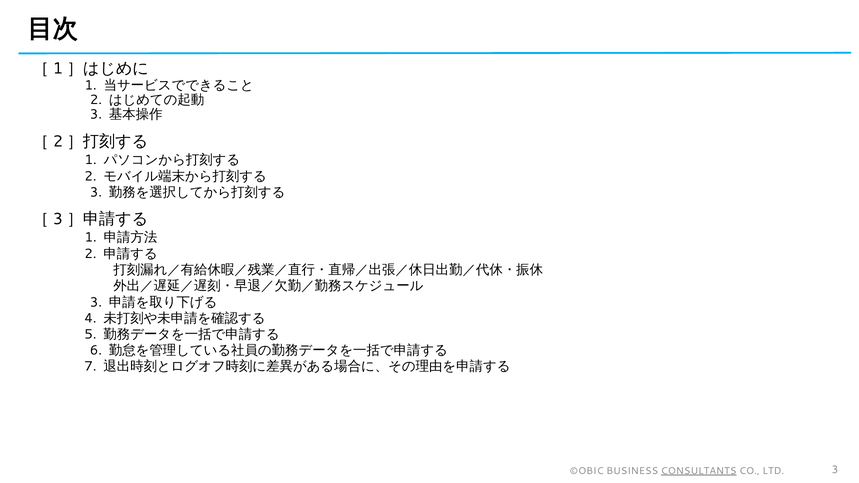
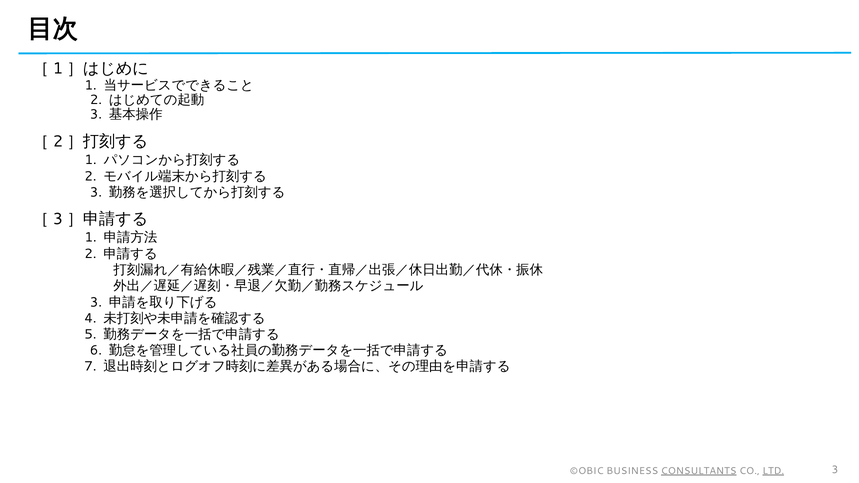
LTD underline: none -> present (773, 471)
